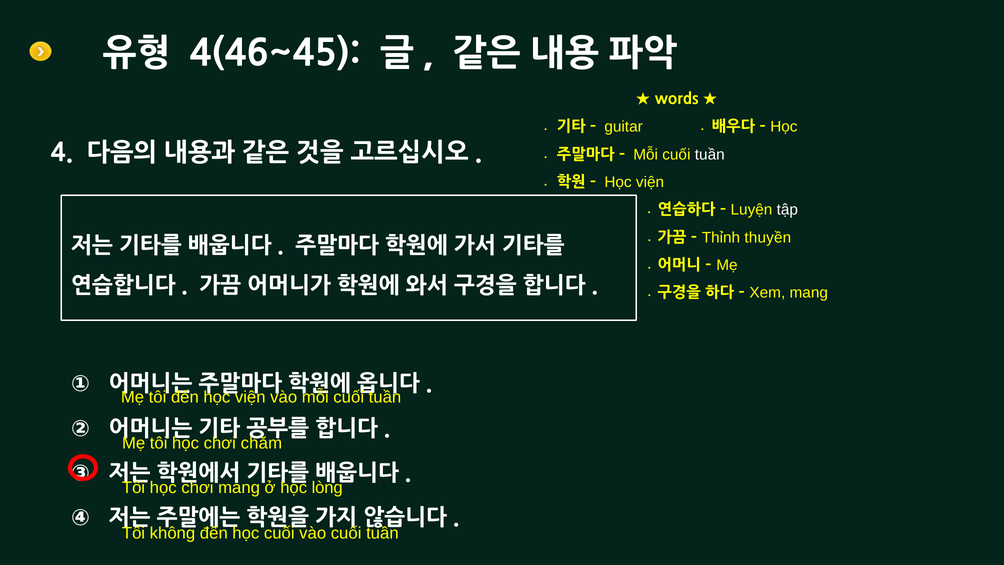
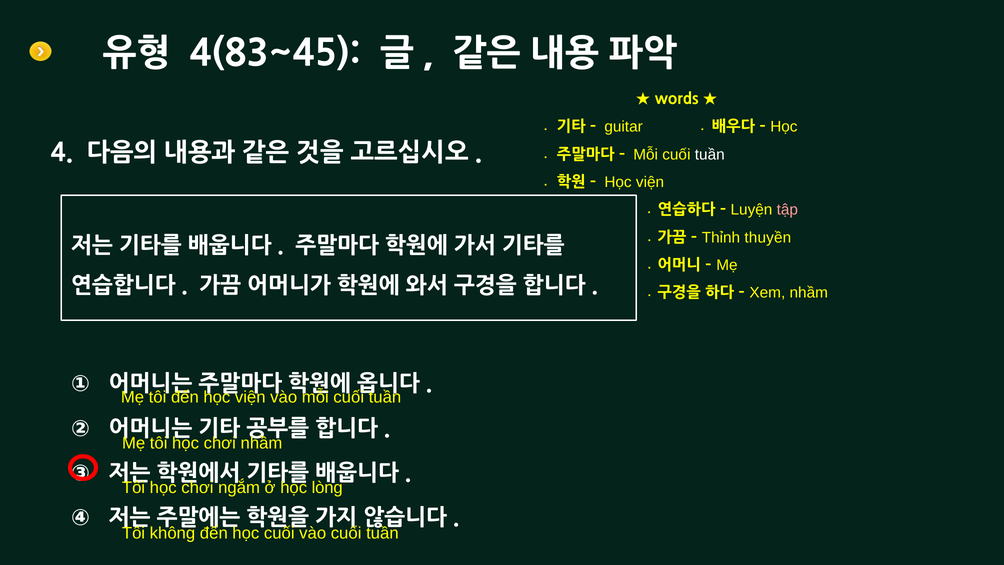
4(46~45: 4(46~45 -> 4(83~45 (275, 54)
tập colour: white -> pink (787, 210)
Xem mang: mang -> nhầm (809, 293)
chơi chăm: chăm -> nhầm (261, 443)
chơi mang: mang -> ngắm (239, 488)
